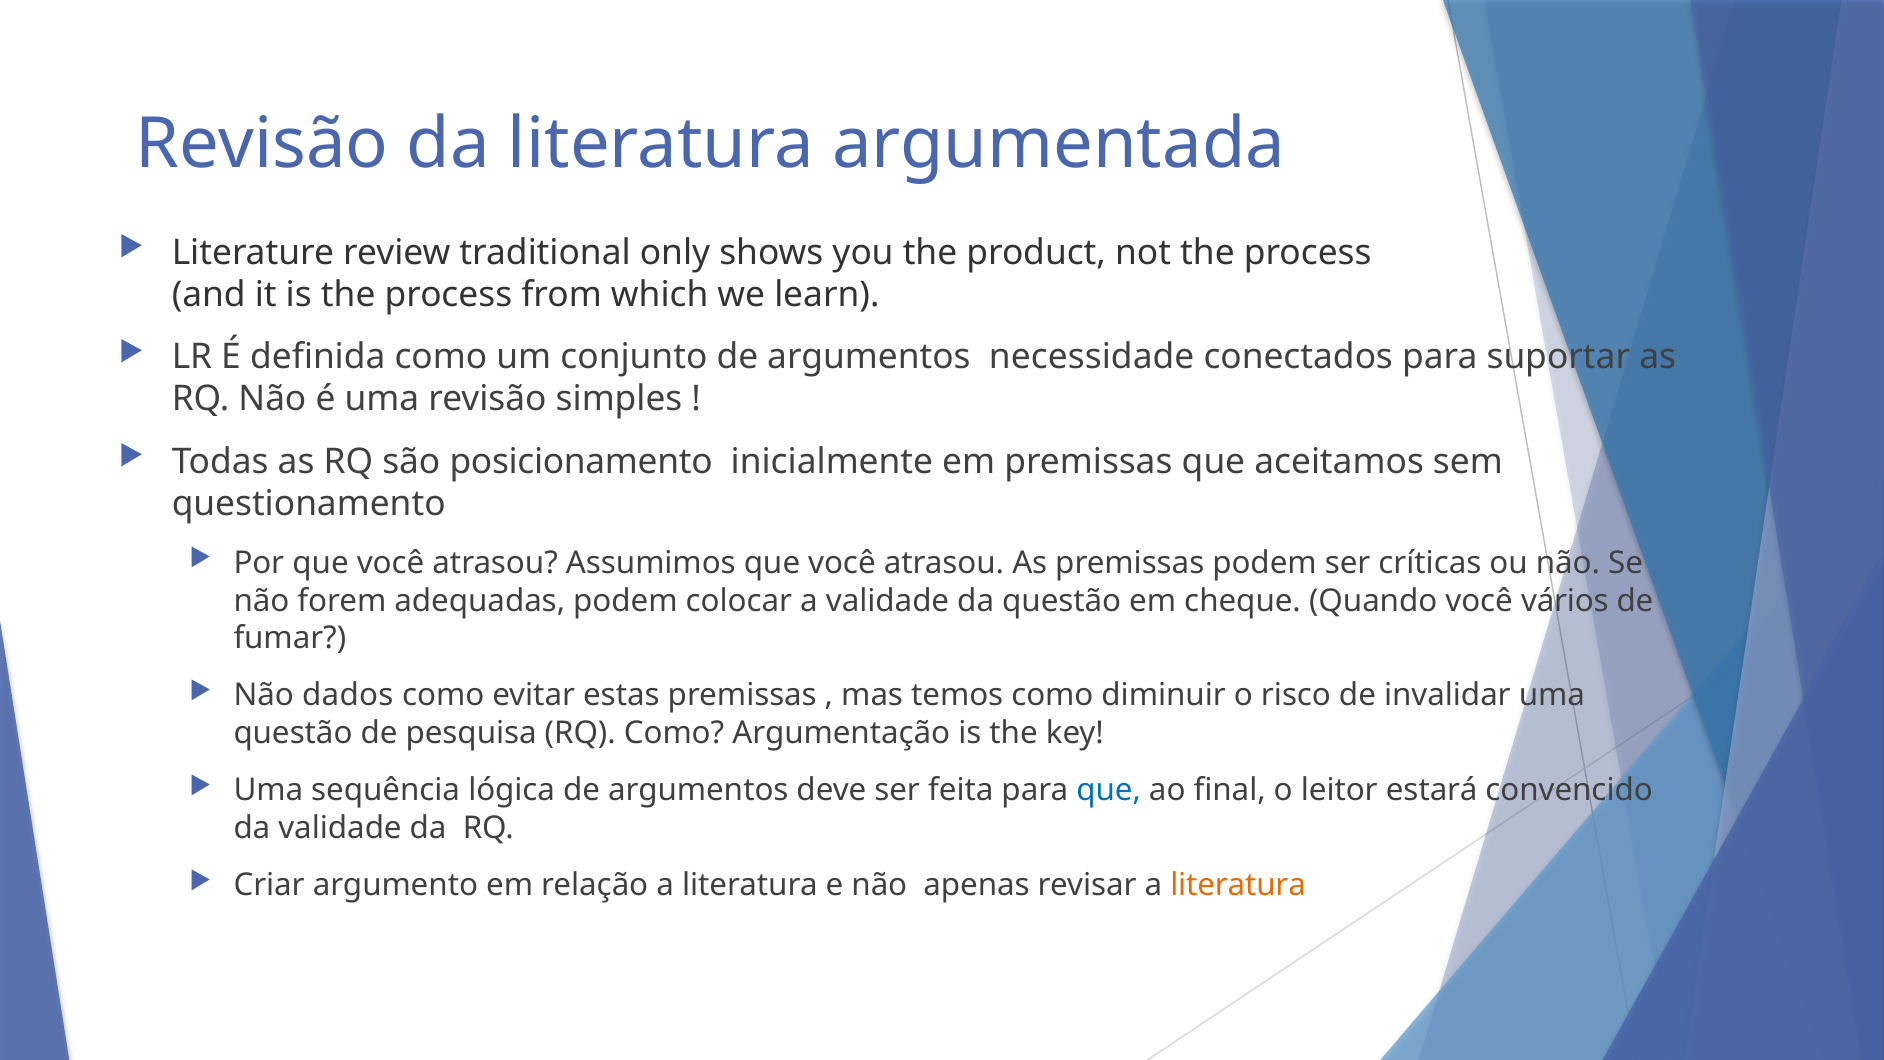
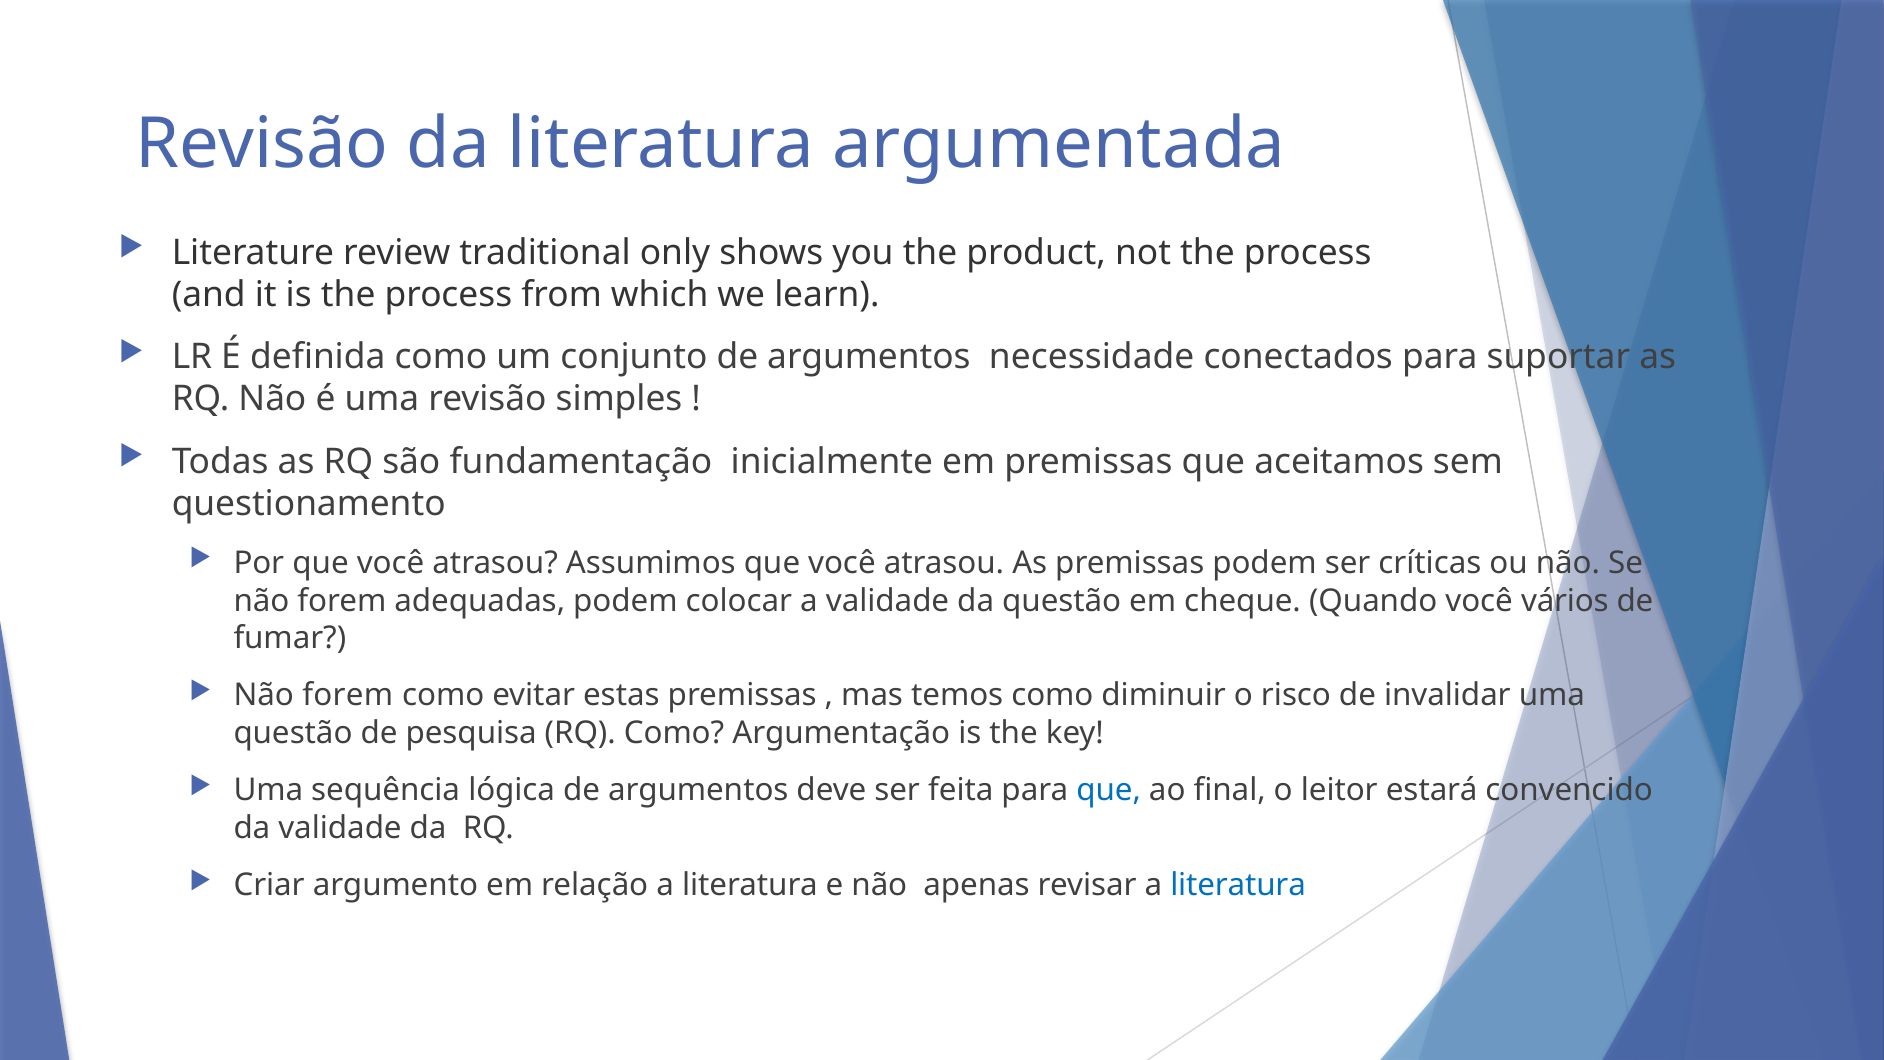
posicionamento: posicionamento -> fundamentação (581, 461)
dados: dados -> forem (348, 695)
literatura colour: orange -> blue (1238, 885)
